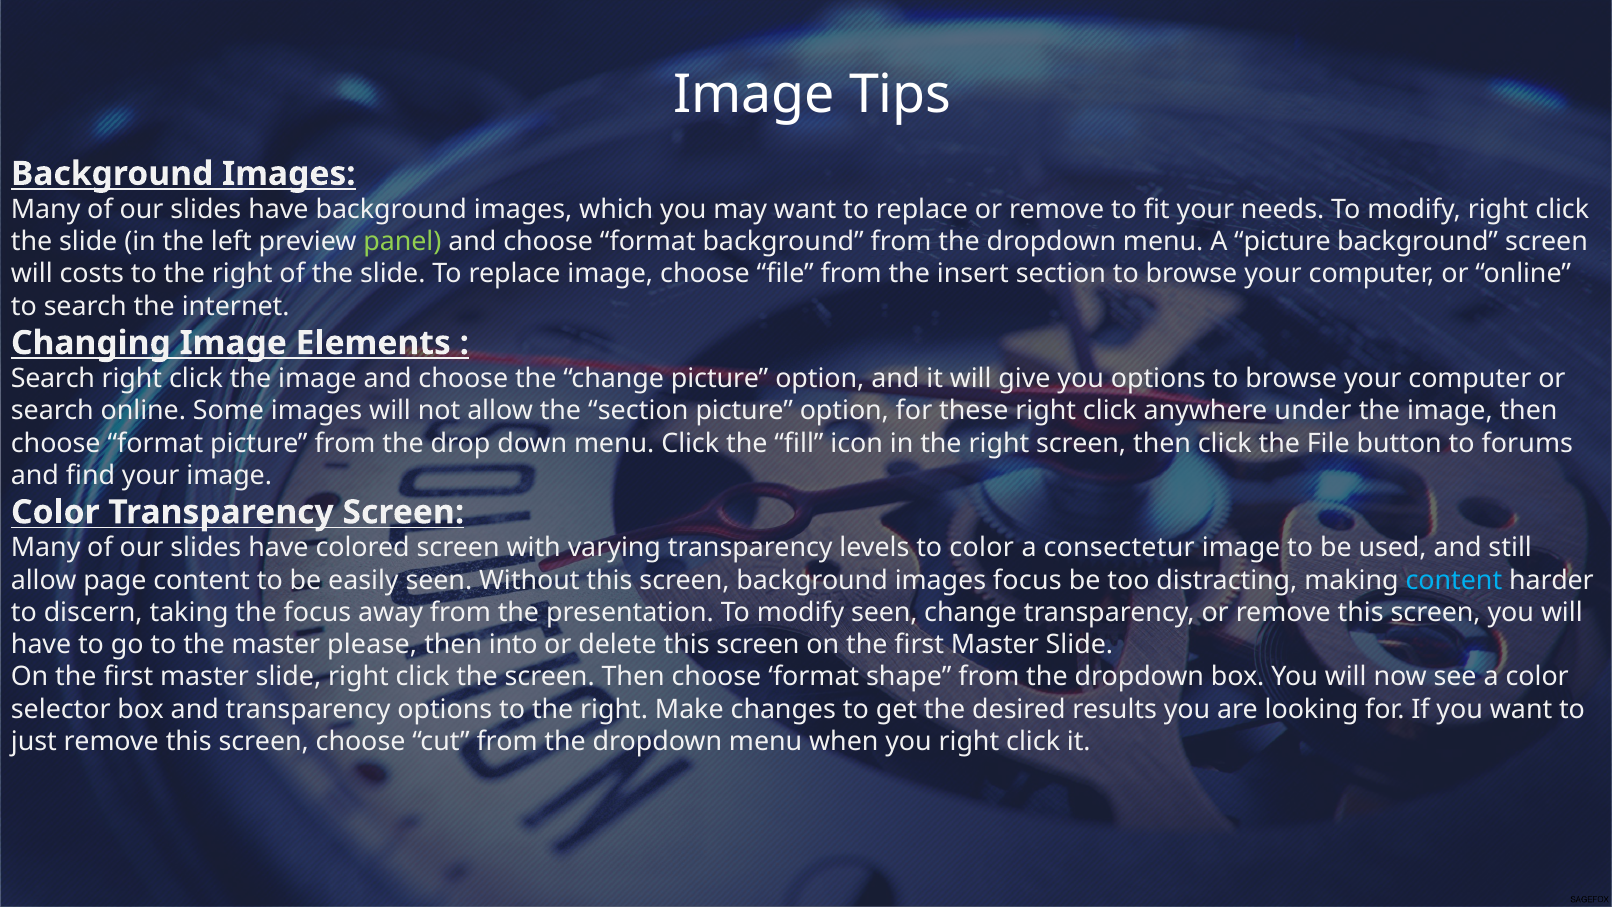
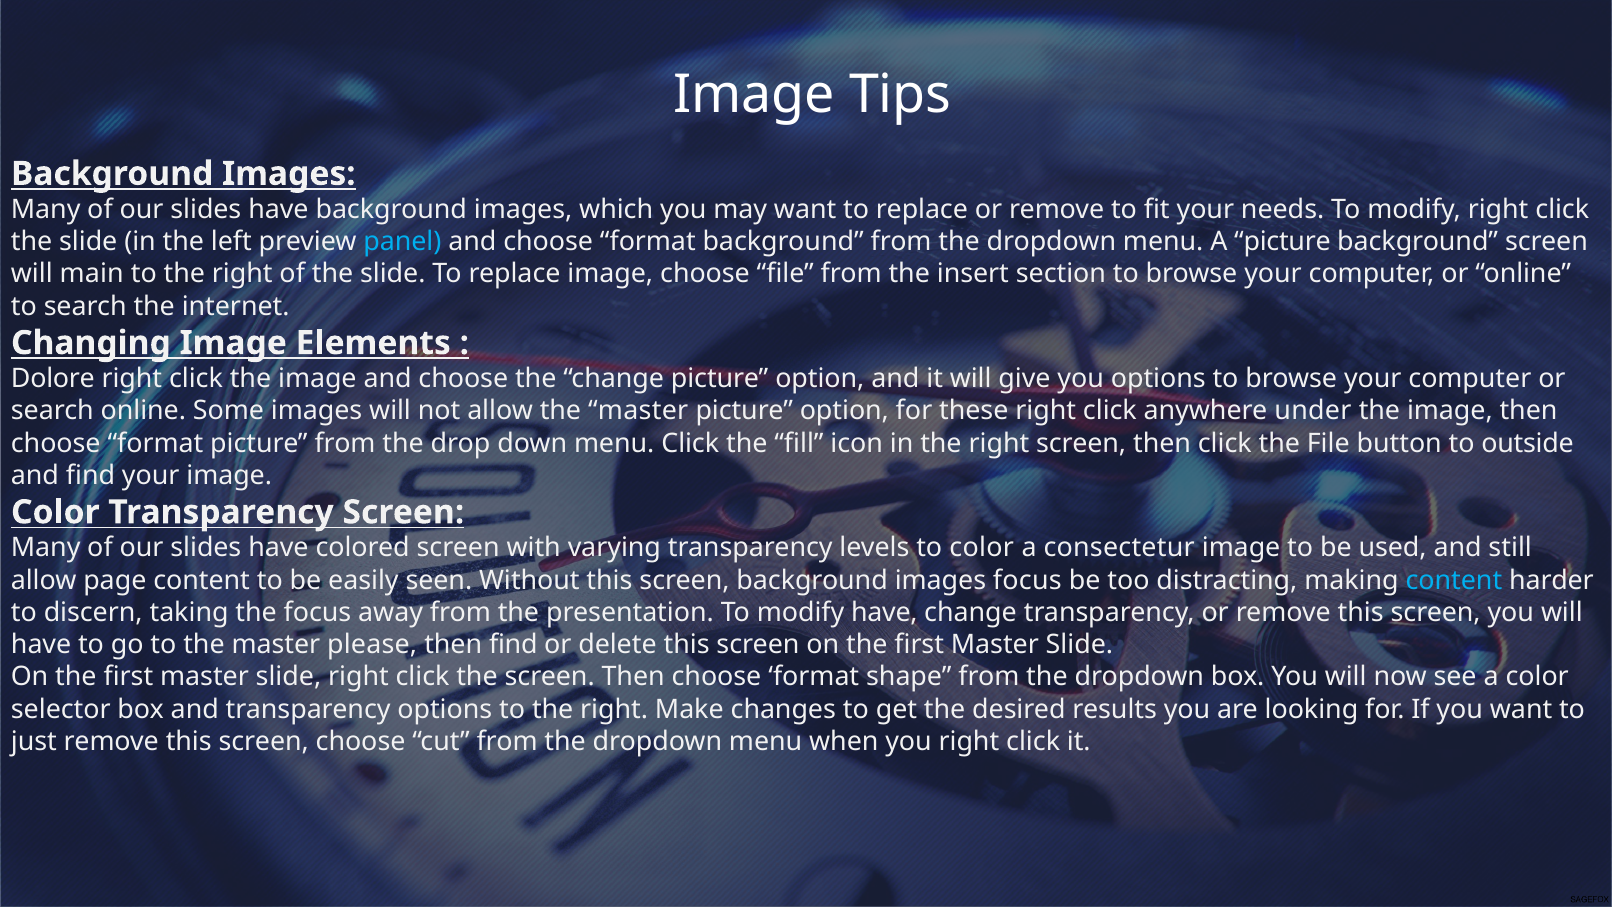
panel colour: light green -> light blue (402, 242)
costs: costs -> main (92, 274)
Search: Search -> Dolore (53, 379)
allow the section: section -> master (638, 411)
forums: forums -> outside (1527, 443)
modify seen: seen -> have (884, 612)
then into: into -> find (513, 645)
